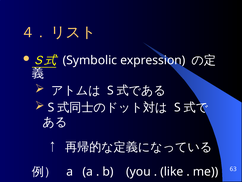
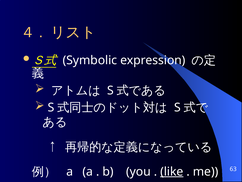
like underline: none -> present (172, 171)
